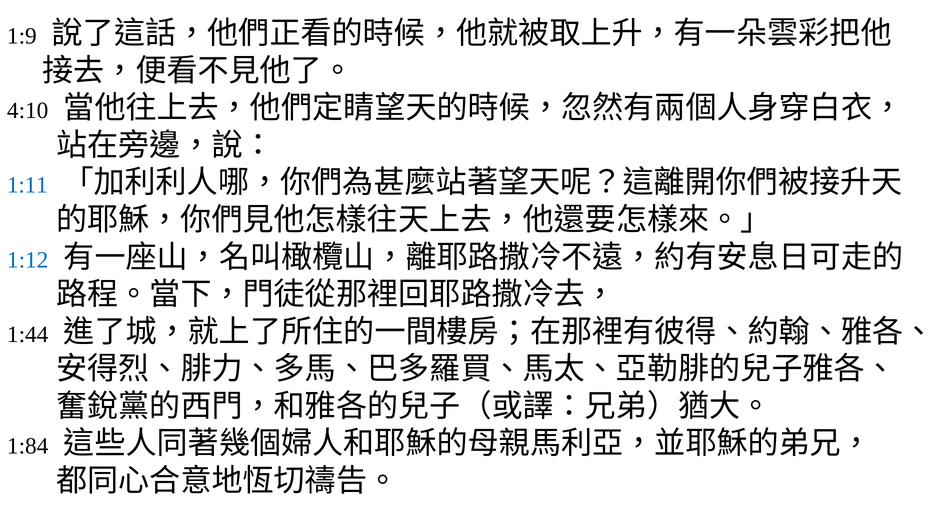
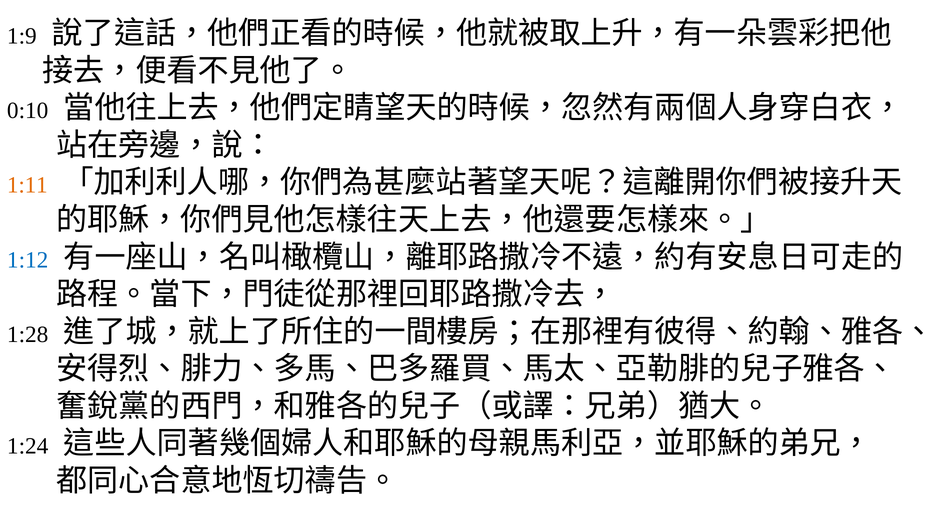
4:10: 4:10 -> 0:10 (28, 111)
1:11 colour: blue -> orange (27, 185)
1:44: 1:44 -> 1:28 (28, 335)
1:84: 1:84 -> 1:24 (28, 446)
